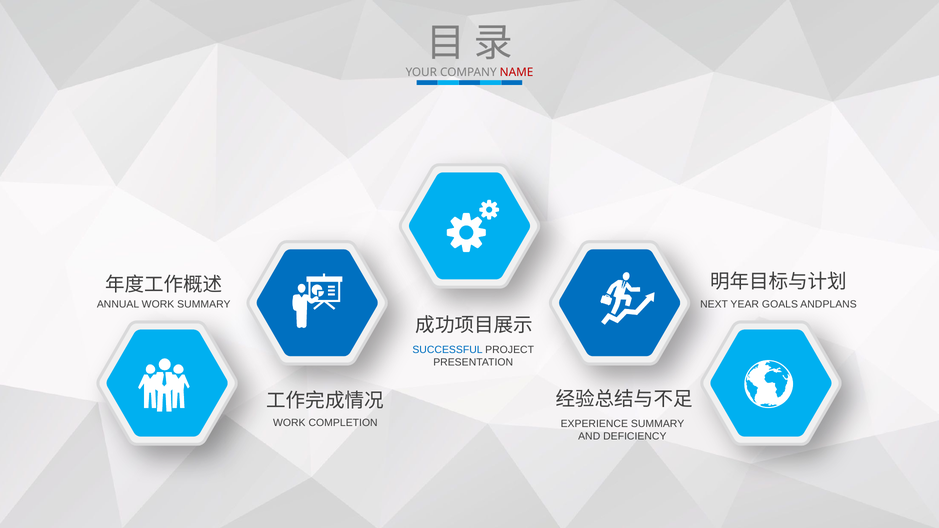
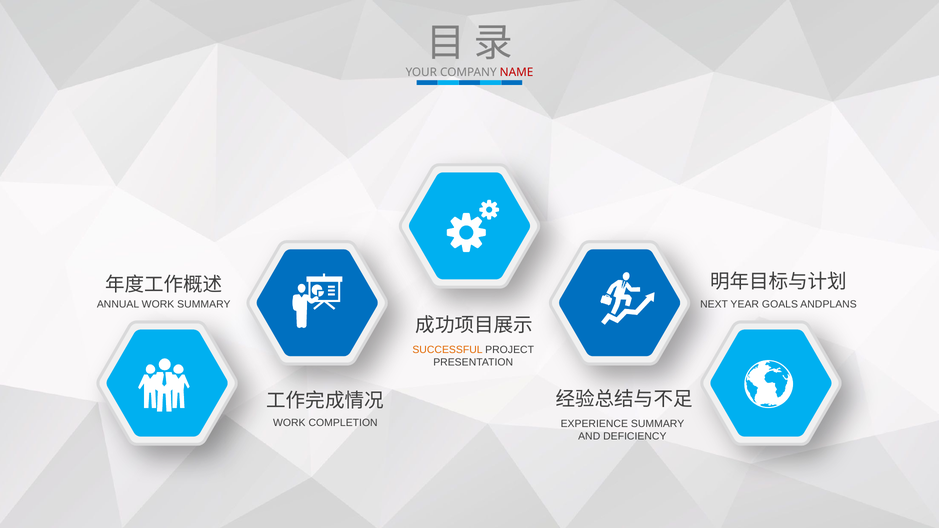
SUCCESSFUL colour: blue -> orange (448, 350)
